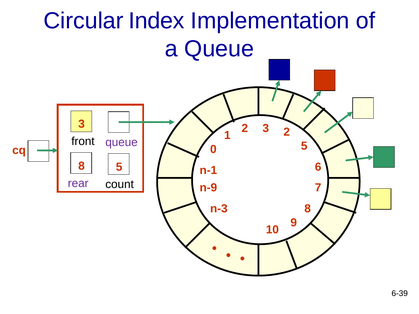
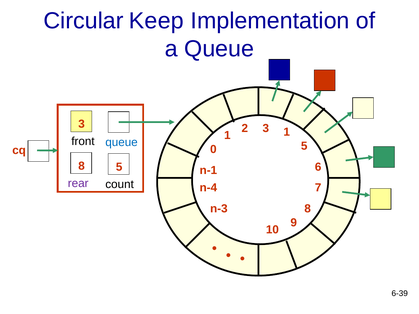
Index: Index -> Keep (156, 21)
3 2: 2 -> 1 (287, 132)
queue colour: purple -> blue (122, 143)
n-9: n-9 -> n-4 (208, 188)
